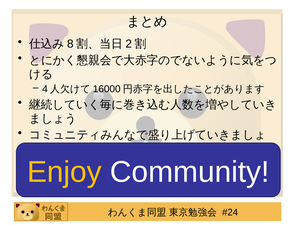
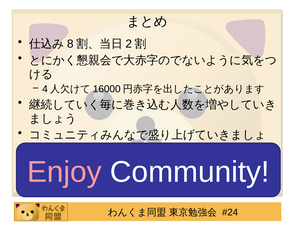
Enjoy colour: yellow -> pink (64, 171)
